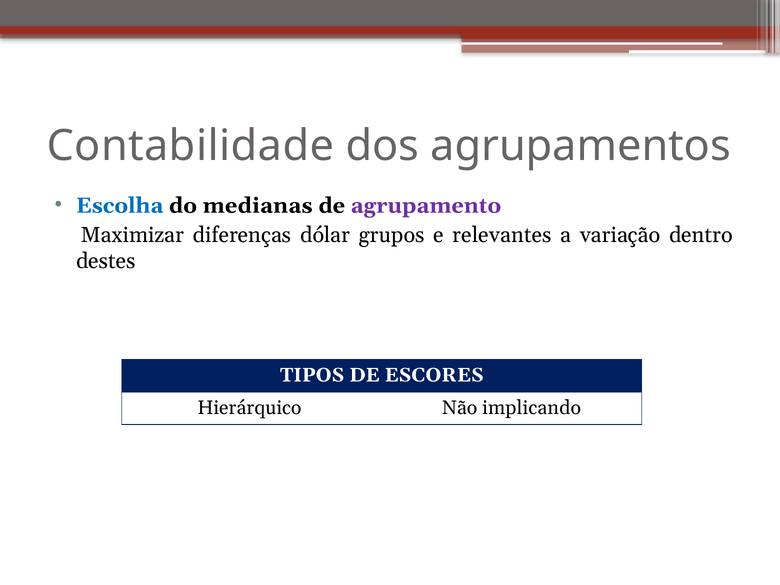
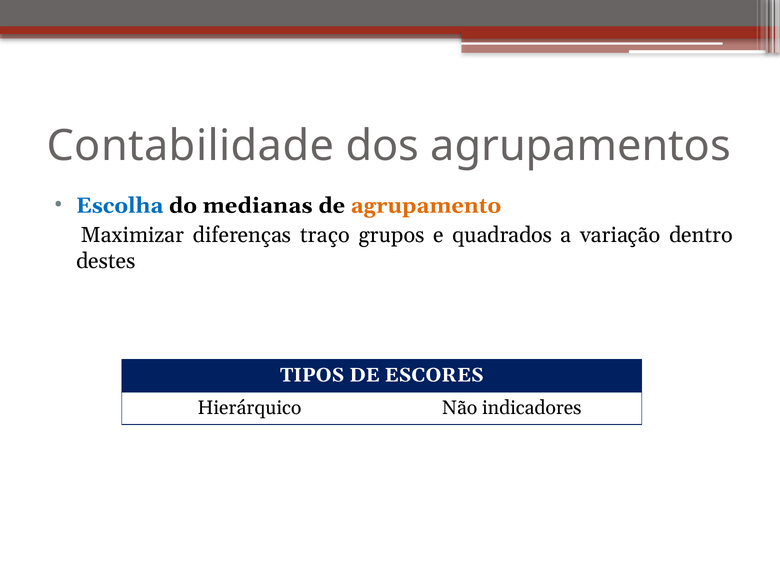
agrupamento colour: purple -> orange (426, 206)
dólar: dólar -> traço (325, 235)
relevantes: relevantes -> quadrados (502, 235)
implicando: implicando -> indicadores (532, 408)
